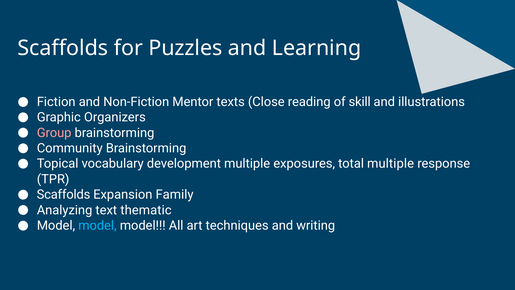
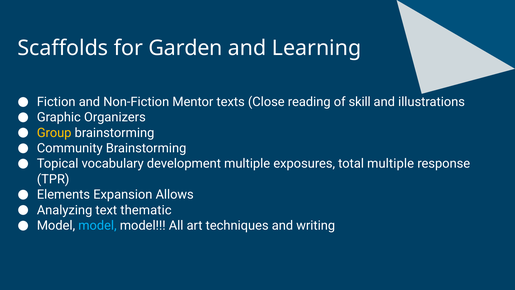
Puzzles: Puzzles -> Garden (186, 48)
Group colour: pink -> yellow (54, 133)
Scaffolds: Scaffolds -> Elements (63, 194)
Family: Family -> Allows (175, 194)
